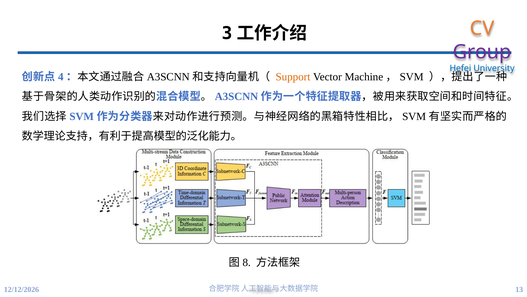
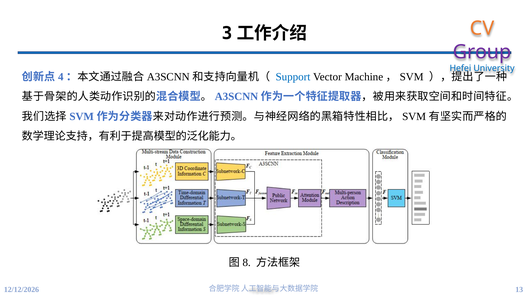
Support colour: orange -> blue (293, 77)
